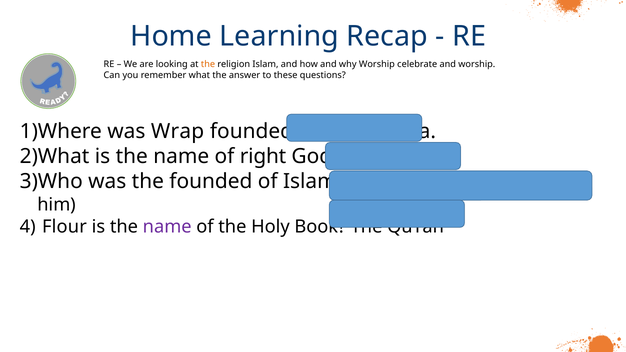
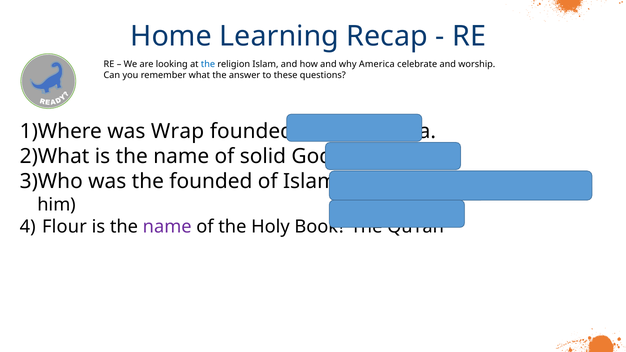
the colour: orange -> blue (208, 64)
why Worship: Worship -> America (377, 64)
right: right -> solid (263, 157)
